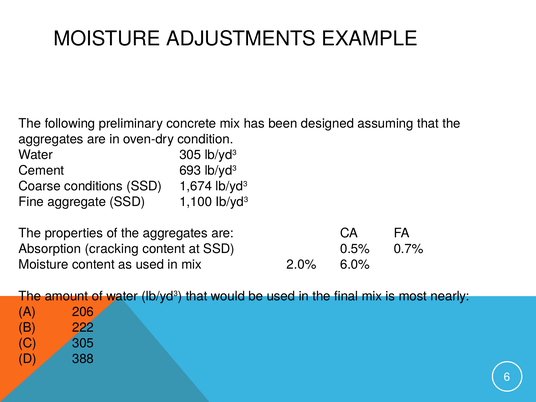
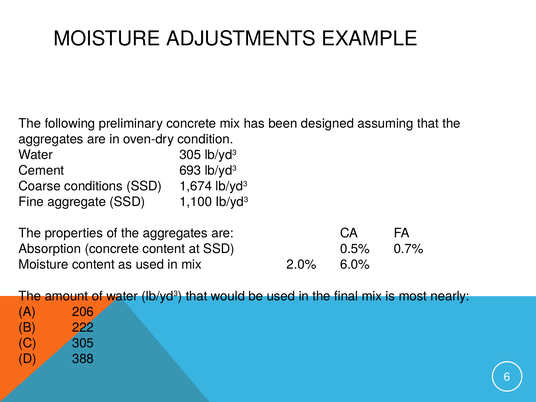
Absorption cracking: cracking -> concrete (112, 249)
